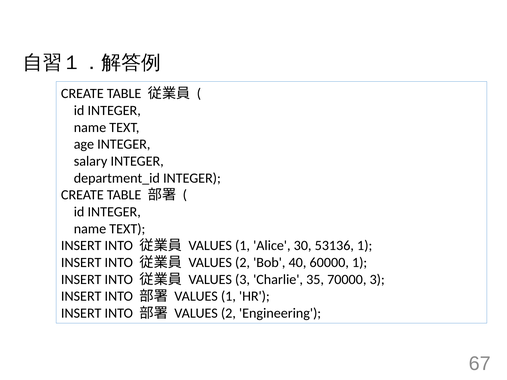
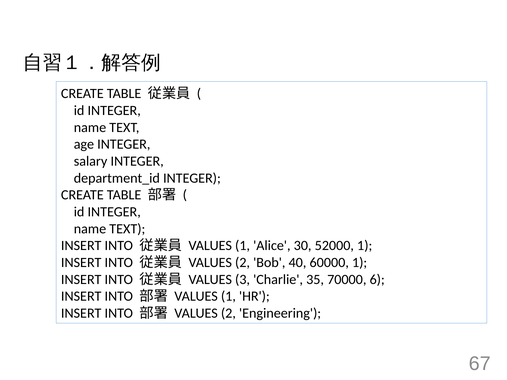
53136: 53136 -> 52000 (334, 246)
70000 3: 3 -> 6 (377, 280)
